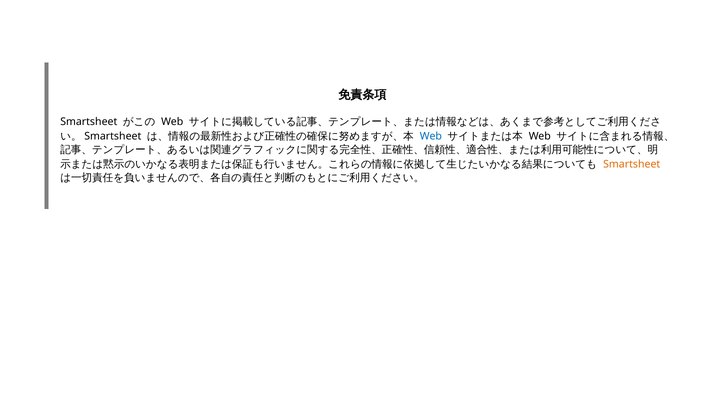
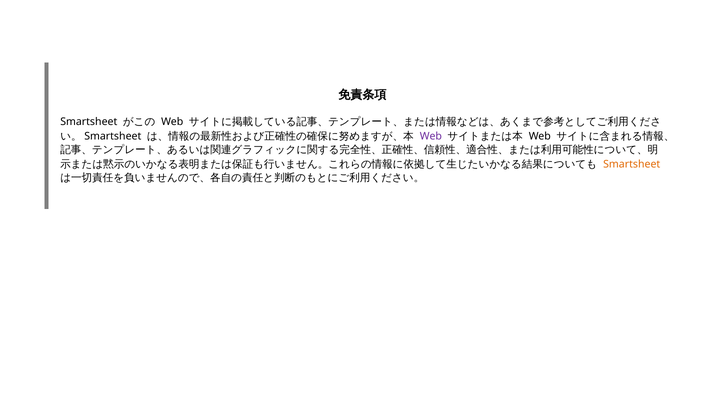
Web colour: blue -> purple (431, 136)
